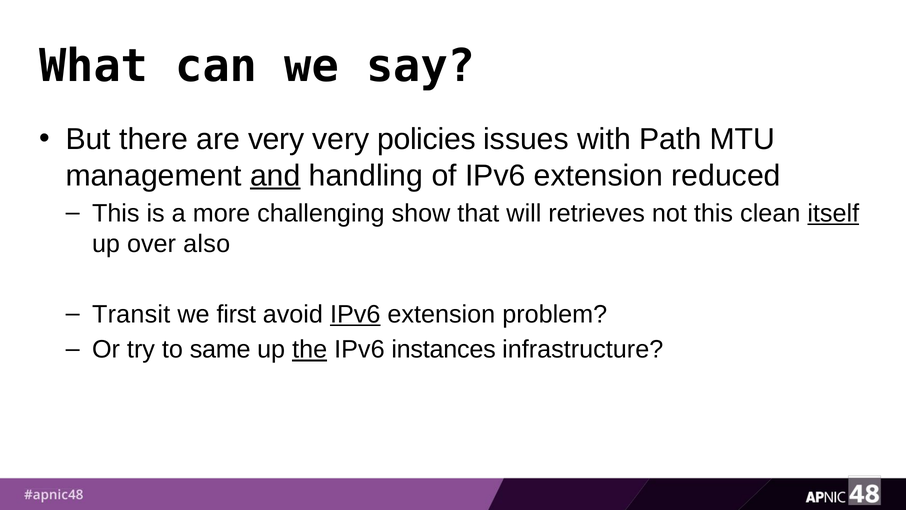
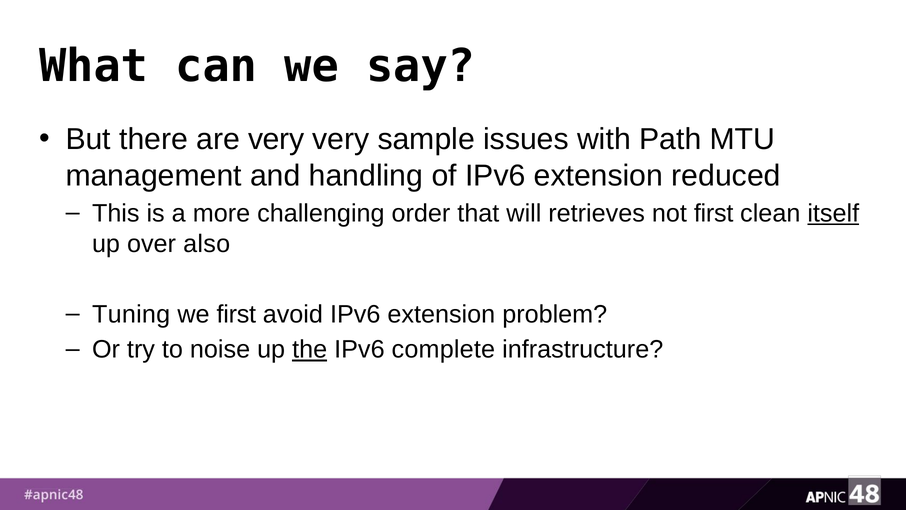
policies: policies -> sample (426, 139)
and underline: present -> none (275, 175)
show: show -> order (421, 213)
not this: this -> first (714, 213)
Transit: Transit -> Tuning (131, 314)
IPv6 underline: present -> none (355, 314)
same: same -> noise (220, 349)
instances: instances -> complete (443, 349)
